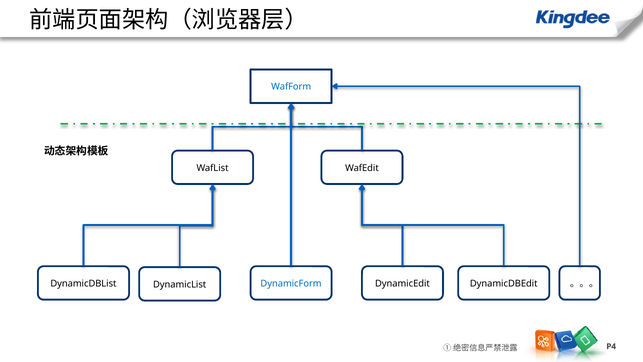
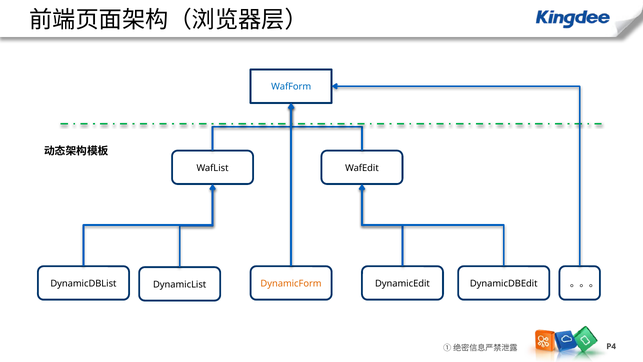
DynamicForm colour: blue -> orange (291, 283)
